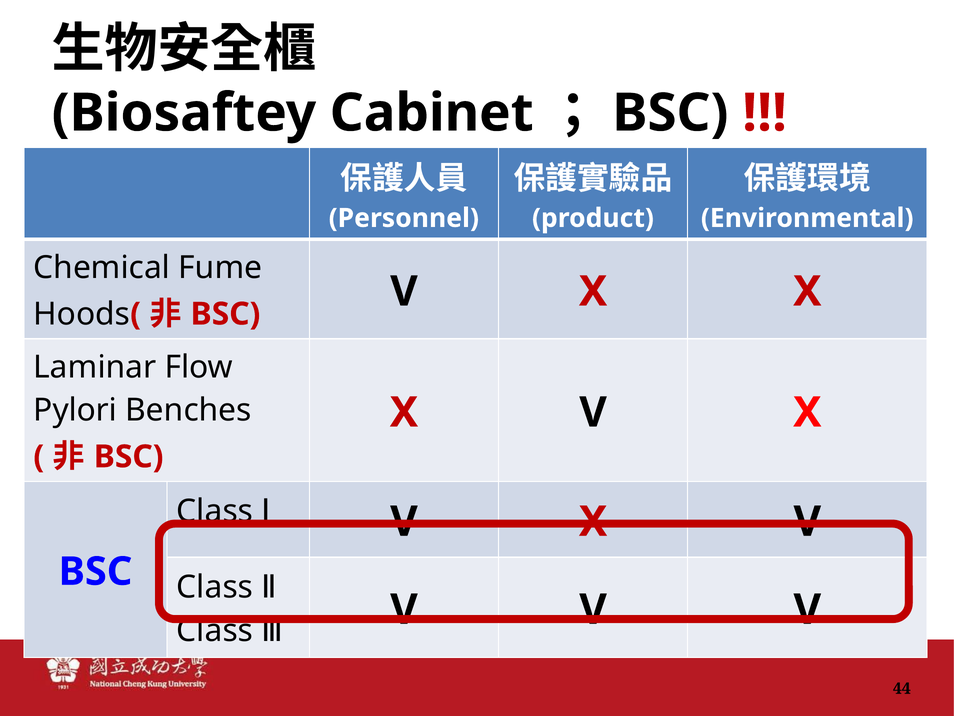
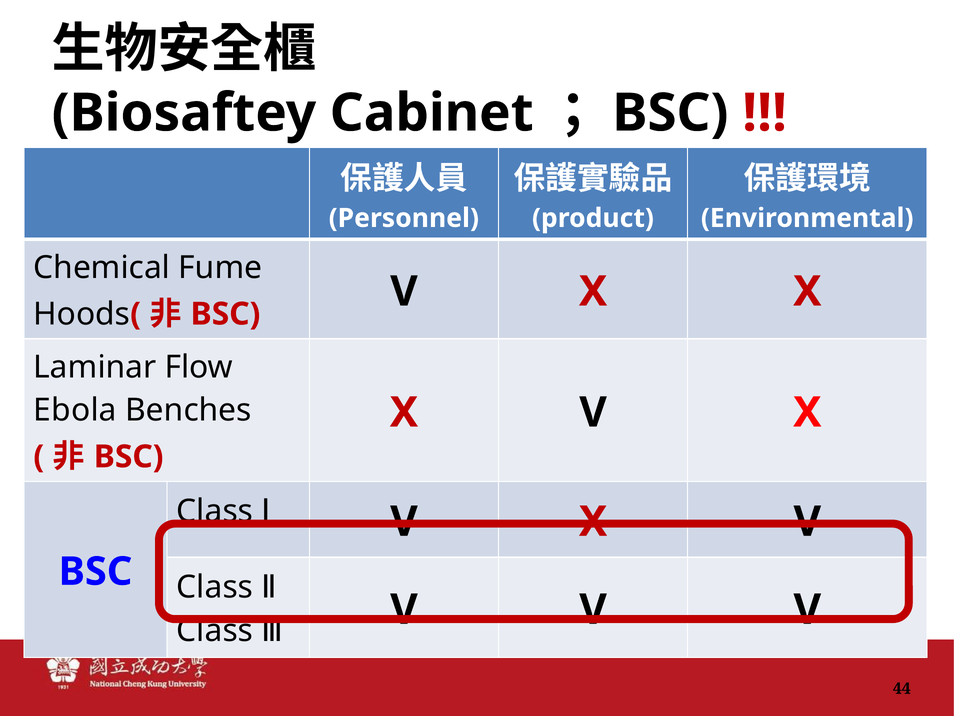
Pylori: Pylori -> Ebola (75, 410)
